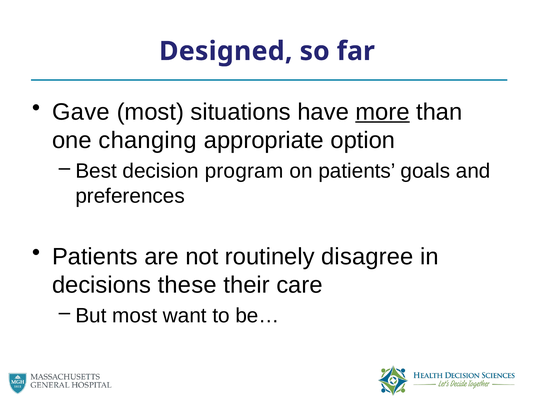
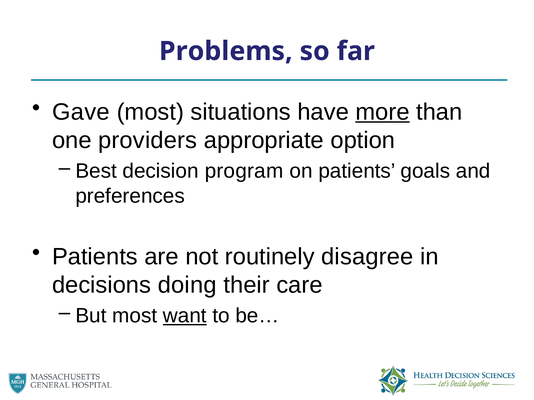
Designed: Designed -> Problems (226, 51)
changing: changing -> providers (148, 141)
these: these -> doing (187, 285)
want underline: none -> present (185, 316)
